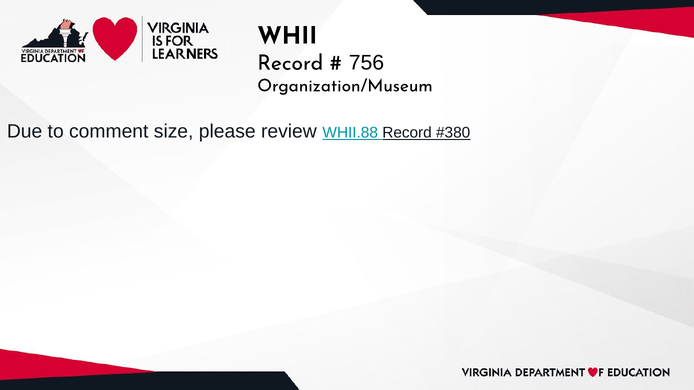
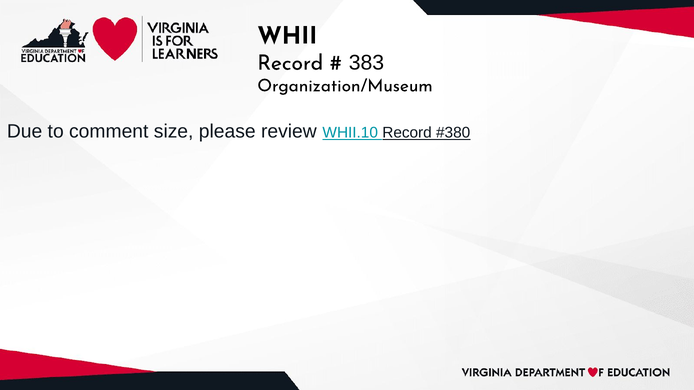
756: 756 -> 383 (366, 63)
WHII.88: WHII.88 -> WHII.10 (350, 133)
